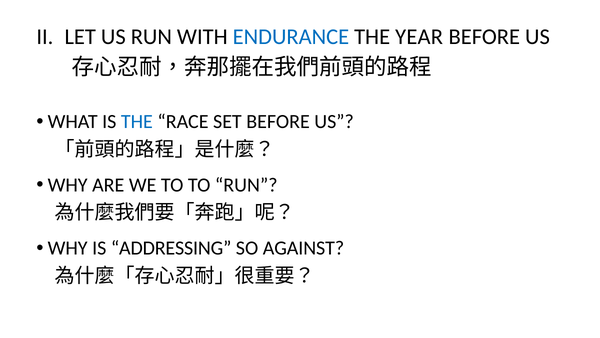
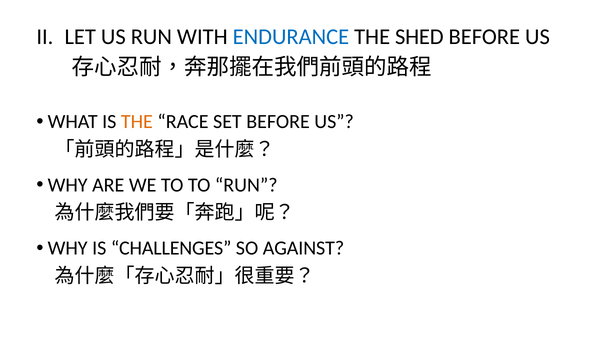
YEAR: YEAR -> SHED (419, 37)
THE colour: blue -> orange (137, 121)
ADDRESSING: ADDRESSING -> CHALLENGES (171, 248)
